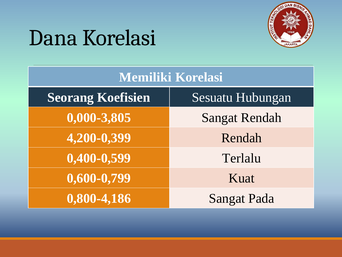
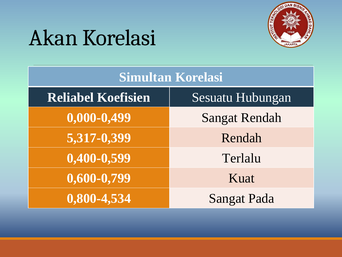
Dana: Dana -> Akan (53, 38)
Memiliki: Memiliki -> Simultan (145, 77)
Seorang: Seorang -> Reliabel (71, 97)
0,000-3,805: 0,000-3,805 -> 0,000-0,499 (99, 117)
4,200-0,399: 4,200-0,399 -> 5,317-0,399 (99, 138)
0,800-4,186: 0,800-4,186 -> 0,800-4,534 (99, 198)
